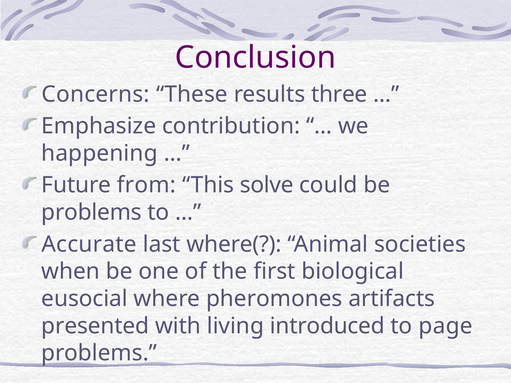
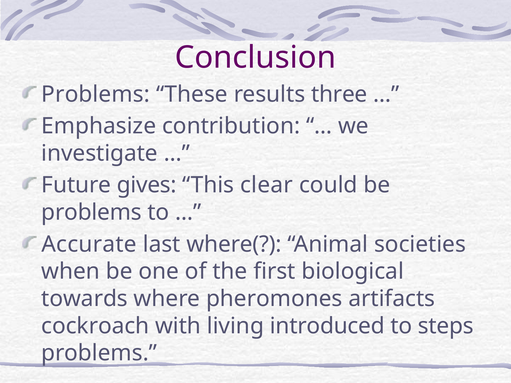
Concerns: Concerns -> Problems (96, 94)
happening: happening -> investigate (100, 153)
from: from -> gives (147, 185)
solve: solve -> clear (266, 185)
eusocial: eusocial -> towards (85, 299)
presented: presented -> cockroach (95, 326)
page: page -> steps (446, 326)
